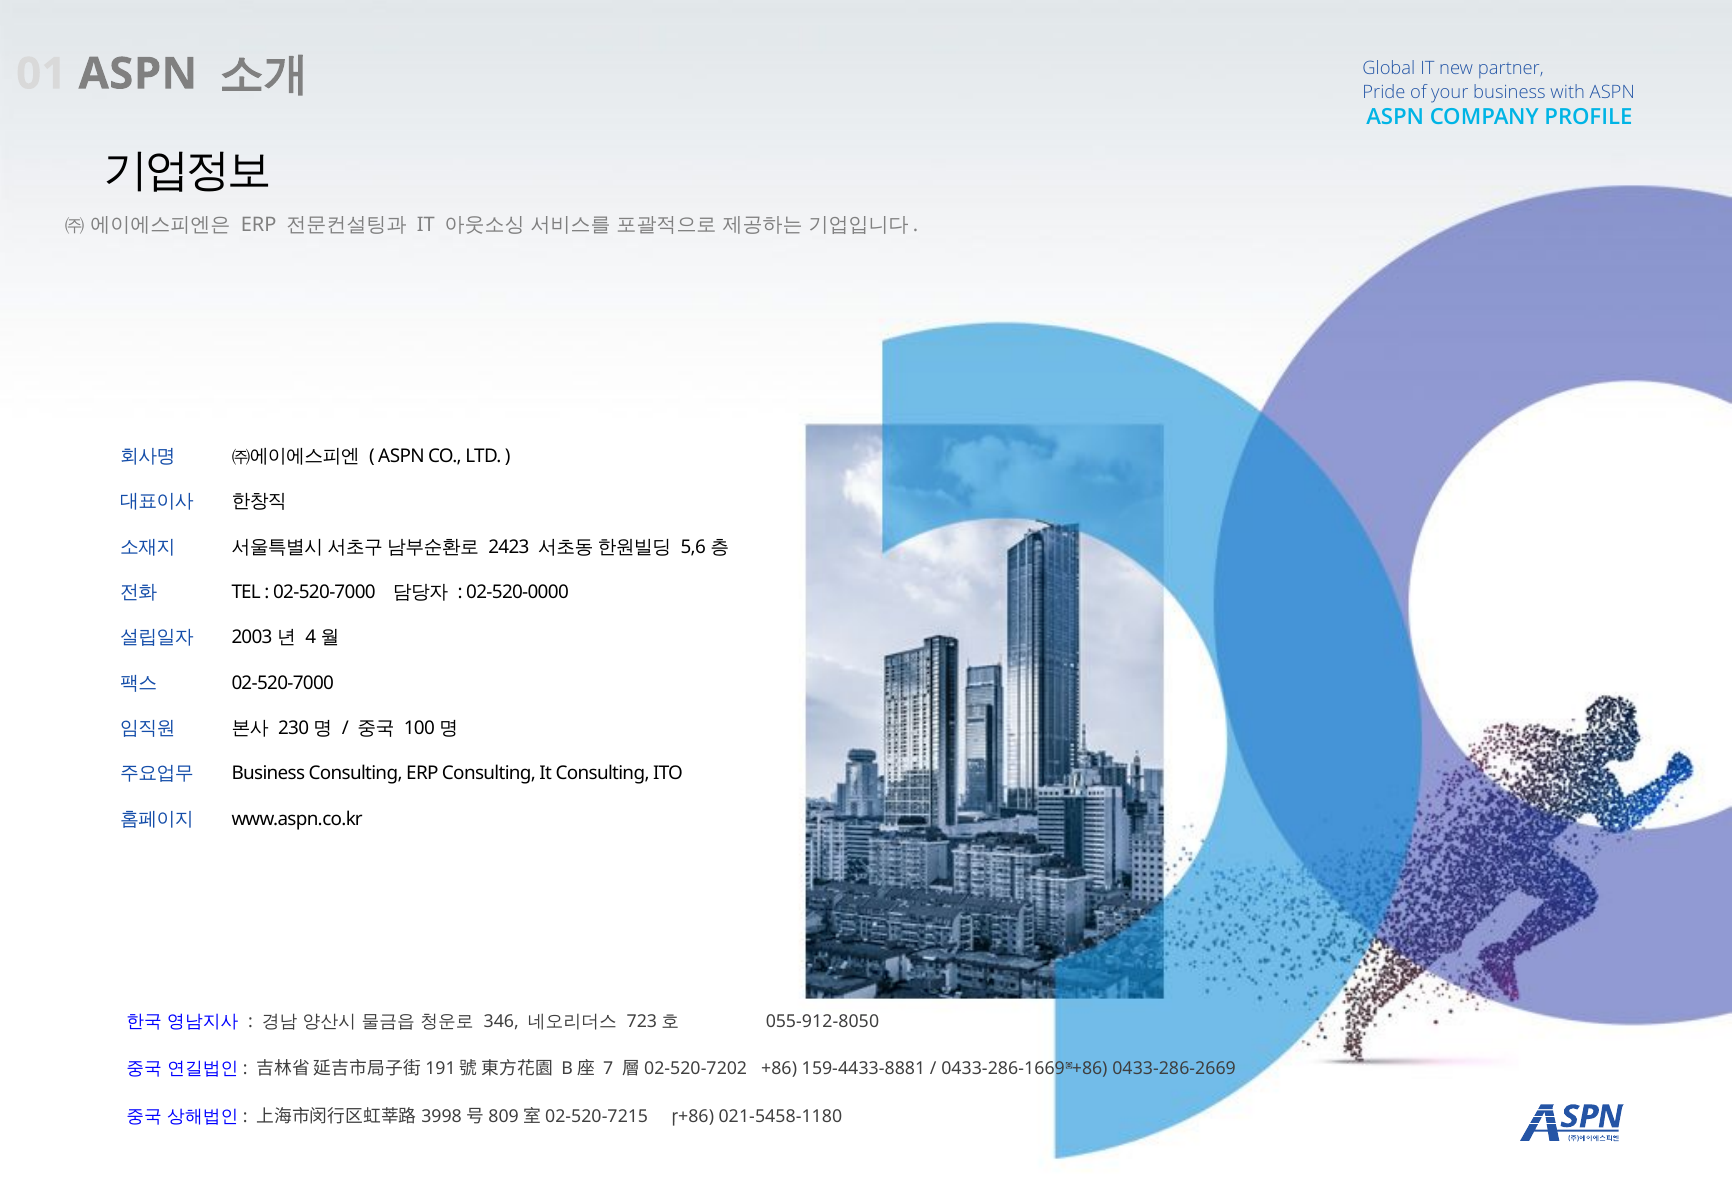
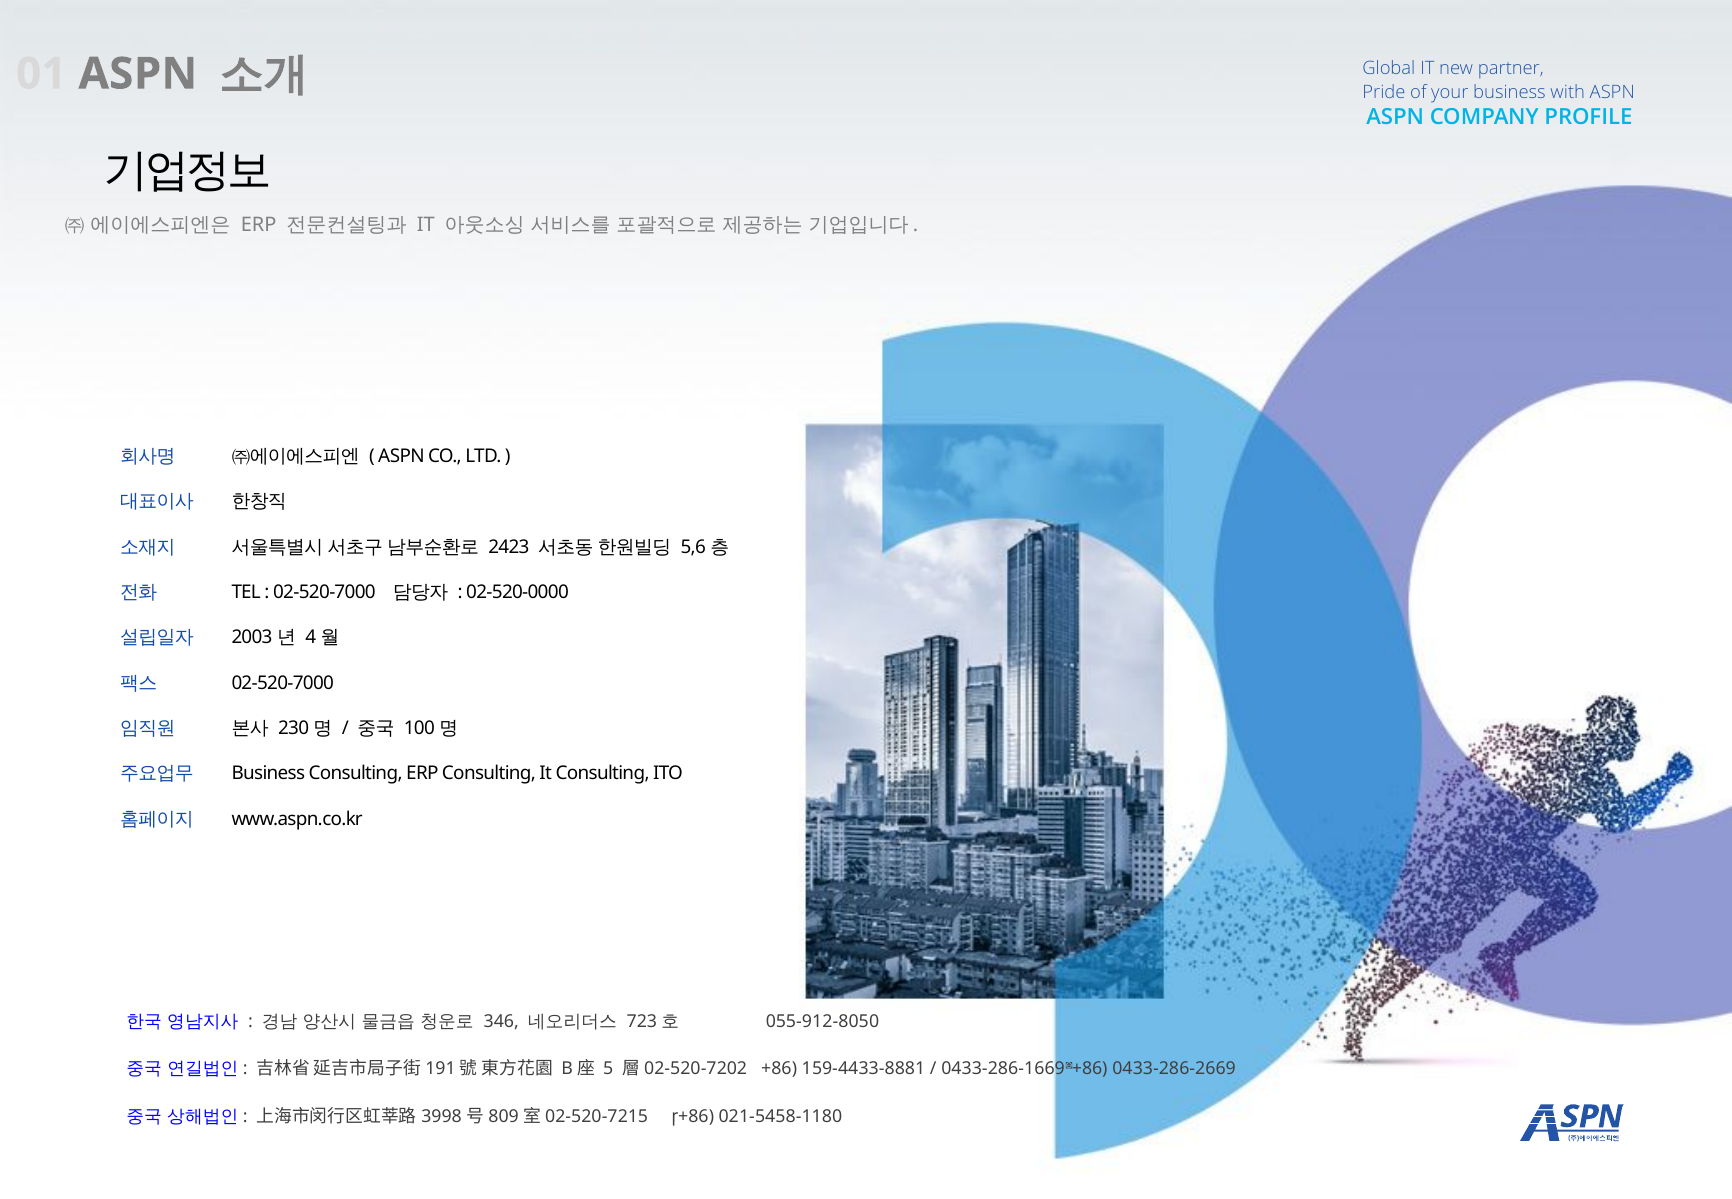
7: 7 -> 5 (608, 1069)
